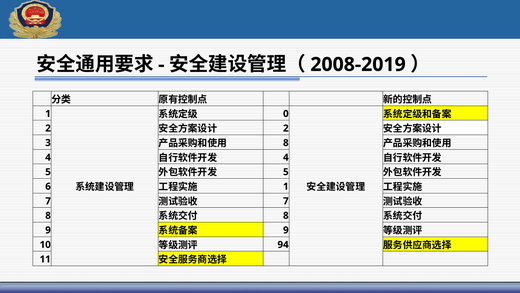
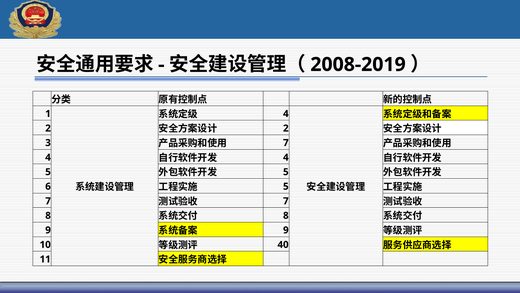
0: 0 -> 4 (286, 114)
8: 8 -> 7 (286, 143)
1: 1 -> 5 (286, 186)
94: 94 -> 40 (283, 244)
